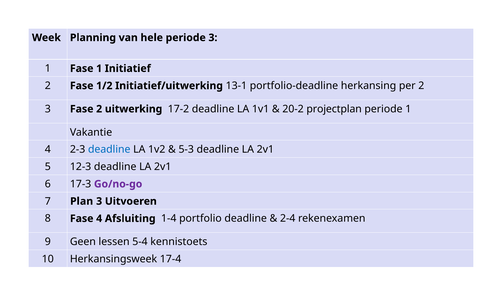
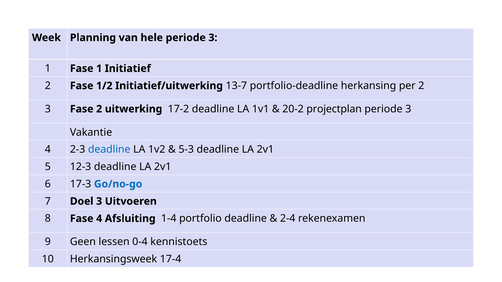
13-1: 13-1 -> 13-7 (236, 86)
1: 1 -> 3 (408, 109)
Go/no-go colour: purple -> blue (118, 184)
Plan: Plan -> Doel (82, 202)
5-4: 5-4 -> 0-4 (140, 242)
